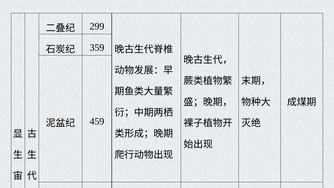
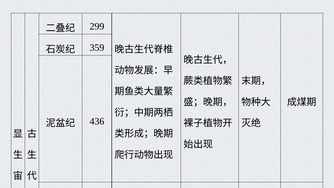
459: 459 -> 436 (97, 121)
